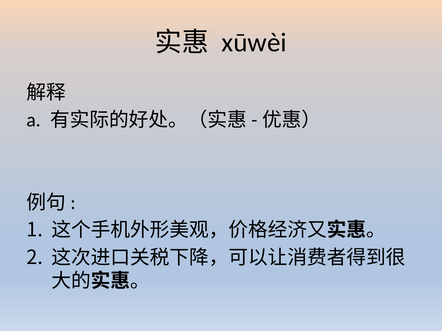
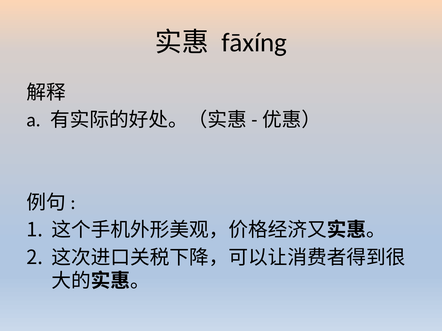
xūwèi: xūwèi -> fāxíng (254, 43)
